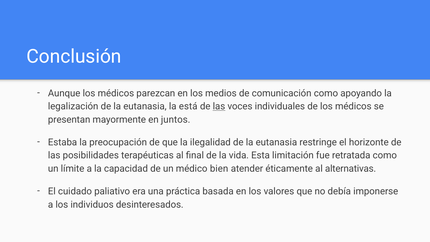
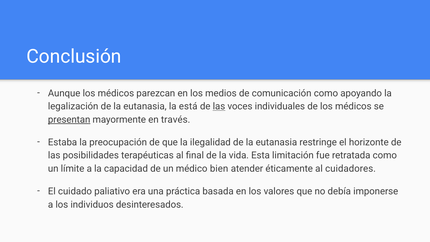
presentan underline: none -> present (69, 120)
juntos: juntos -> través (176, 120)
alternativas: alternativas -> cuidadores (350, 169)
